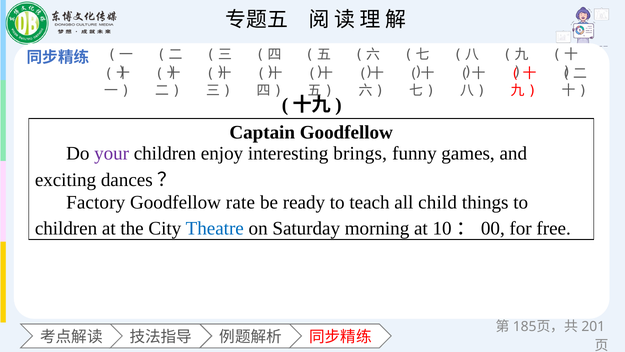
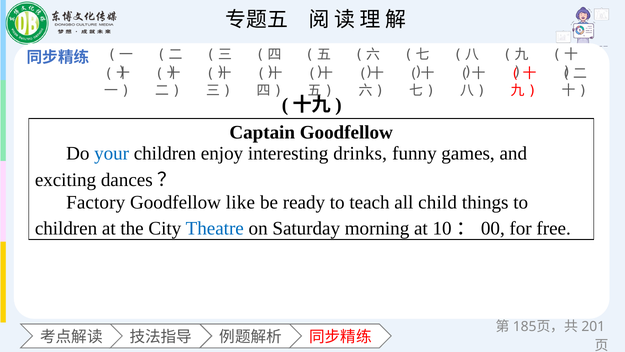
your colour: purple -> blue (112, 153)
brings: brings -> drinks (360, 153)
rate: rate -> like (240, 202)
